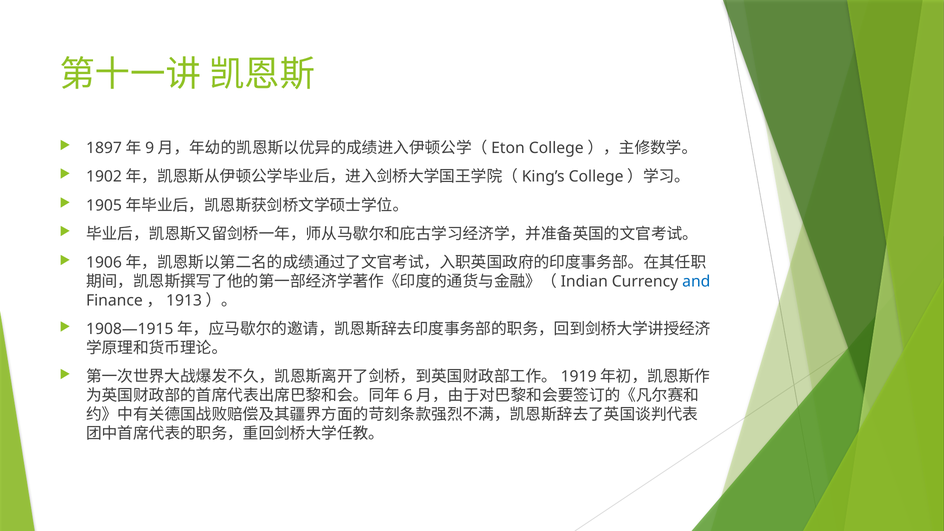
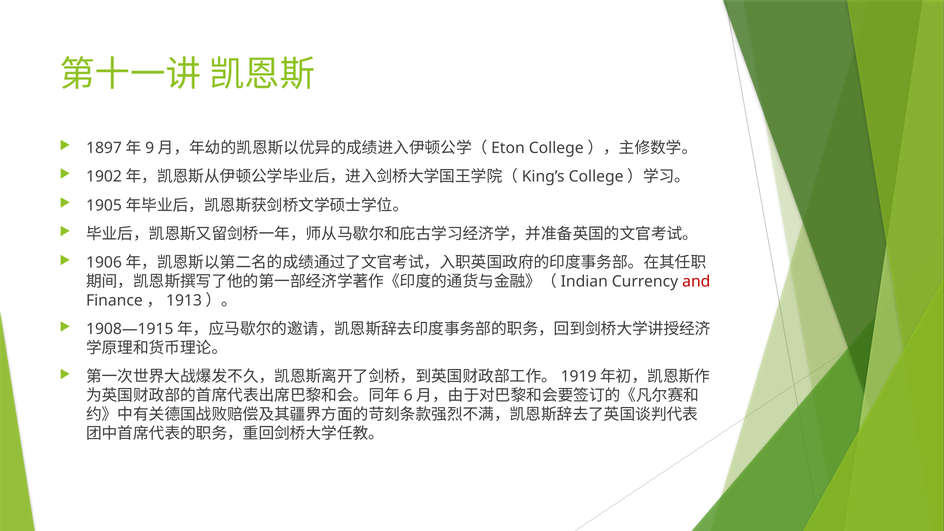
and colour: blue -> red (696, 282)
